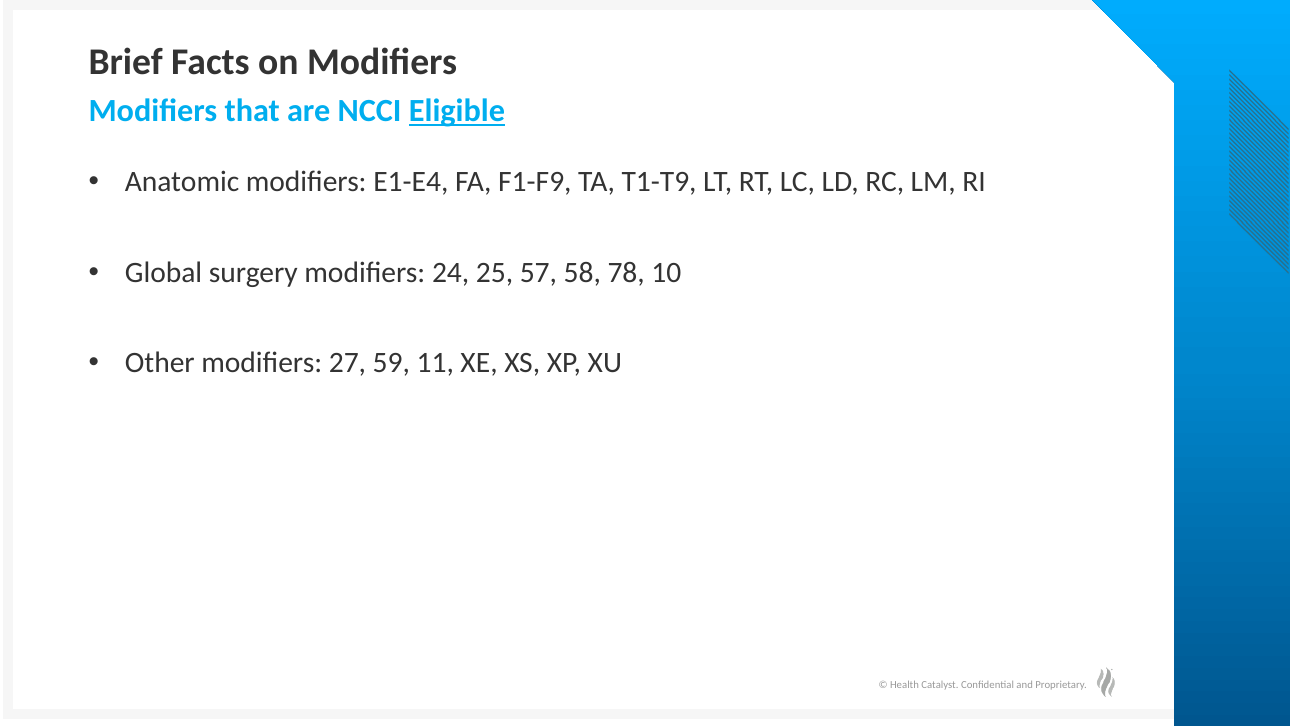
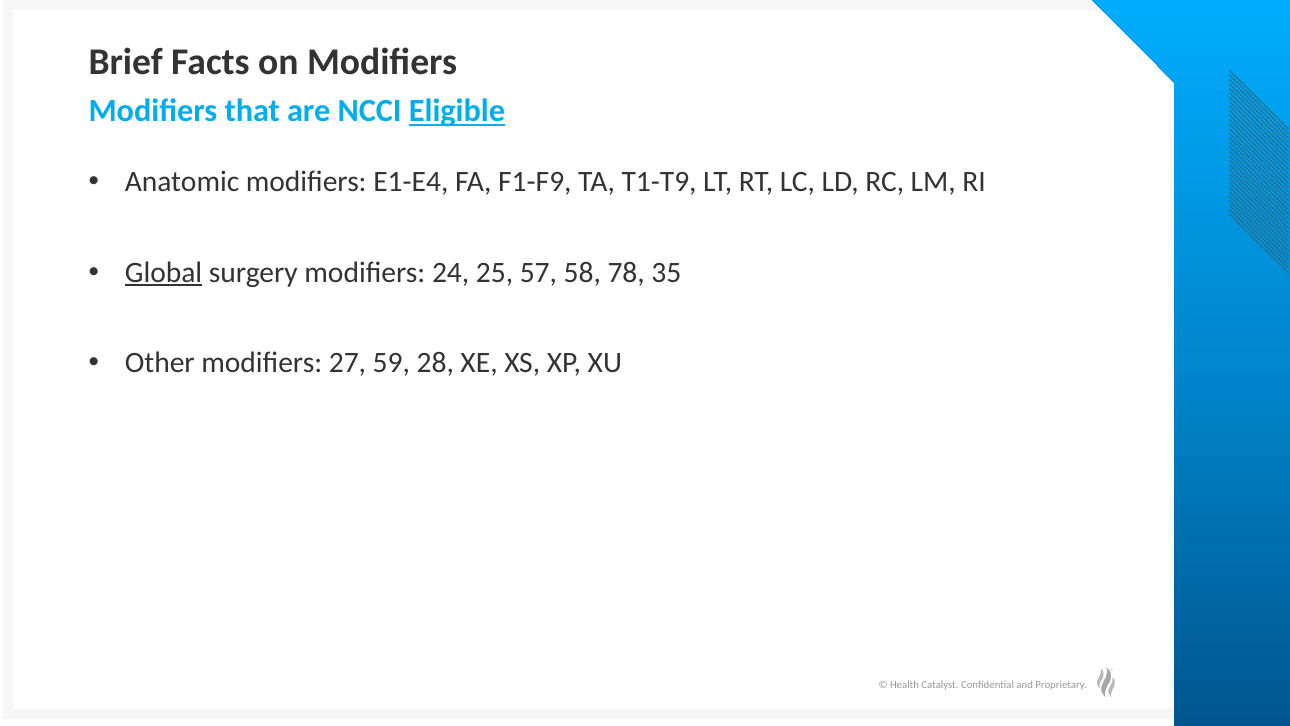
Global underline: none -> present (164, 272)
10: 10 -> 35 (666, 272)
11: 11 -> 28 (435, 363)
